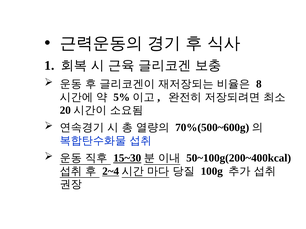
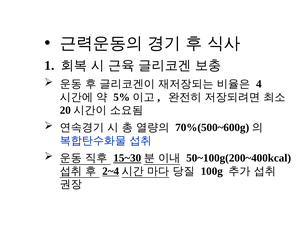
8: 8 -> 4 (259, 84)
